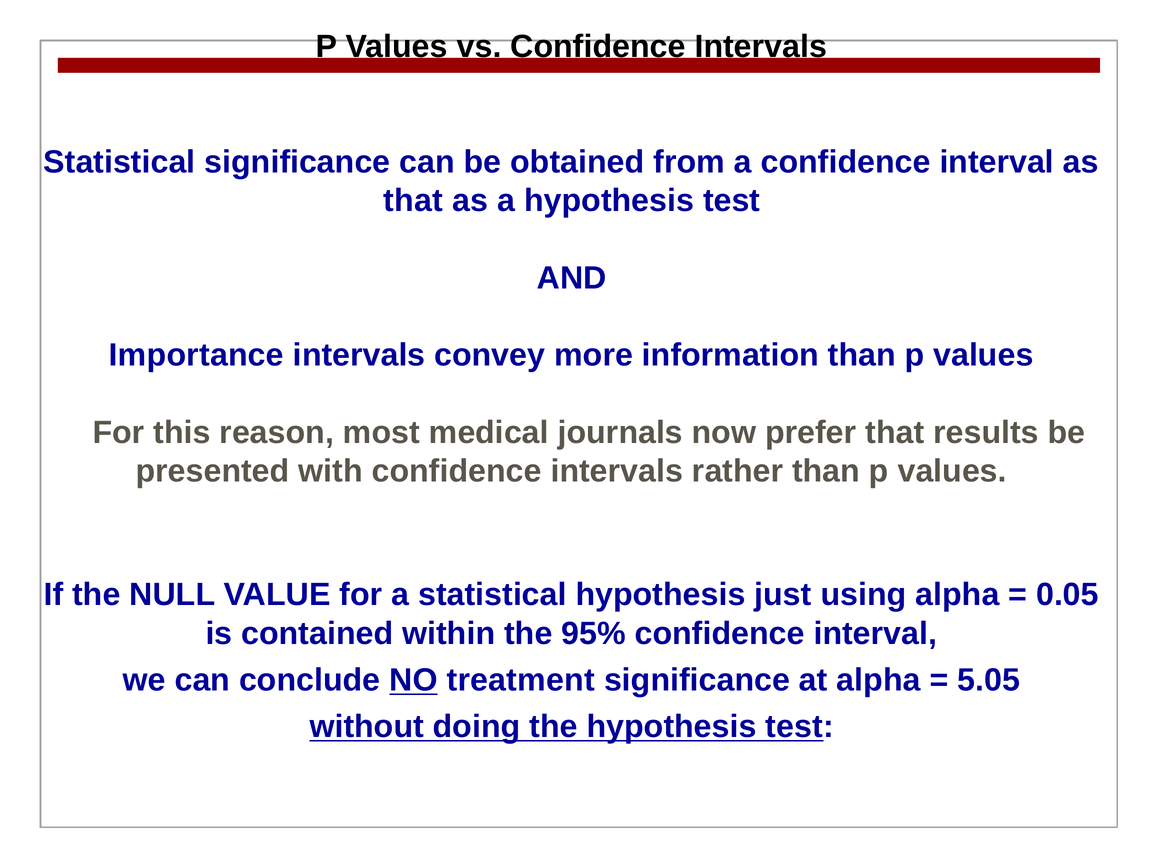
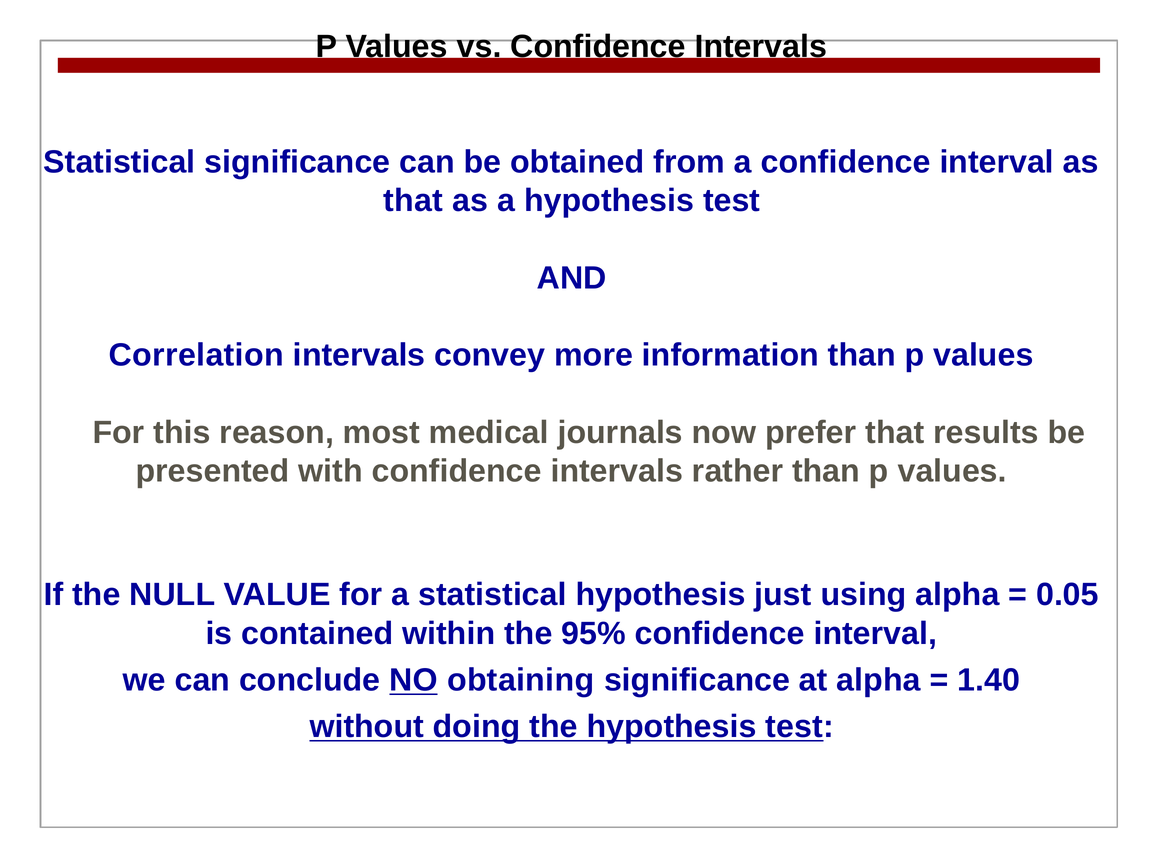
Importance: Importance -> Correlation (196, 355)
treatment: treatment -> obtaining (521, 680)
5.05: 5.05 -> 1.40 (989, 680)
